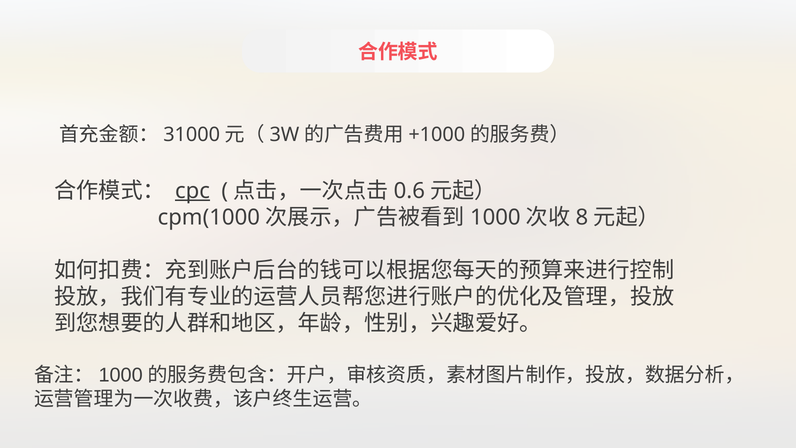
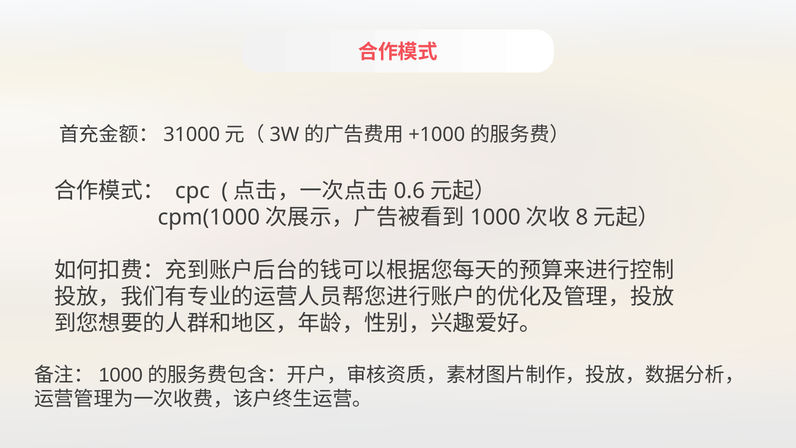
cpc underline: present -> none (192, 191)
